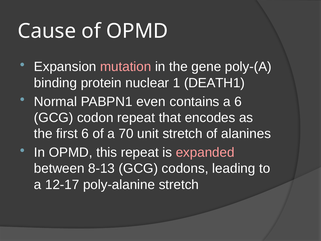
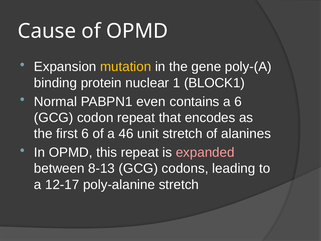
mutation colour: pink -> yellow (126, 67)
DEATH1: DEATH1 -> BLOCK1 (214, 83)
70: 70 -> 46 (126, 134)
